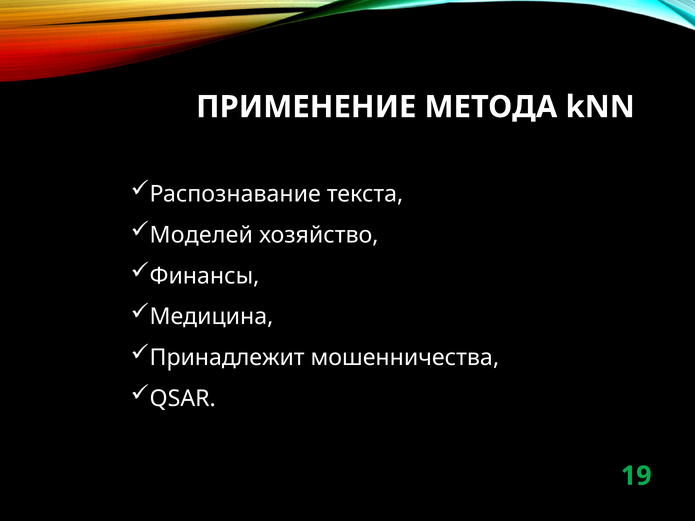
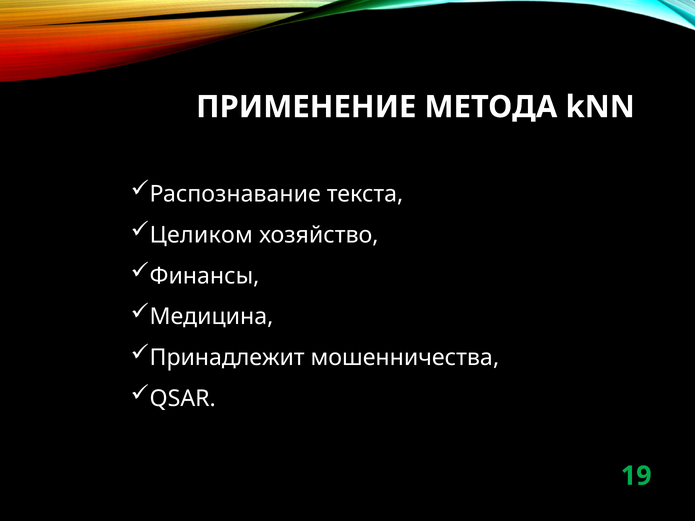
Моделей: Моделей -> Целиком (201, 235)
